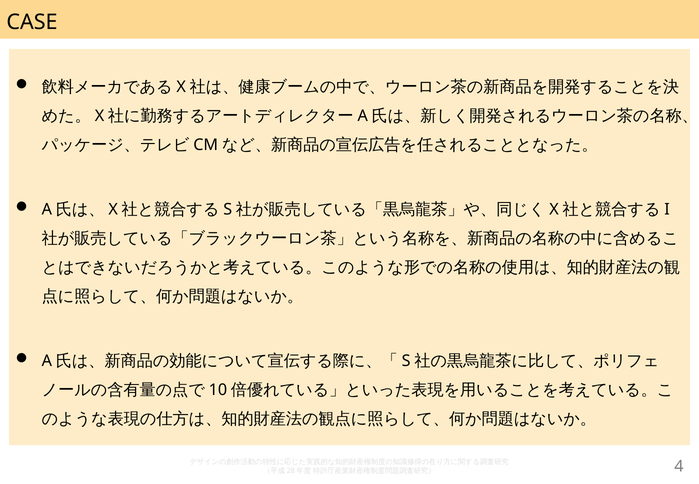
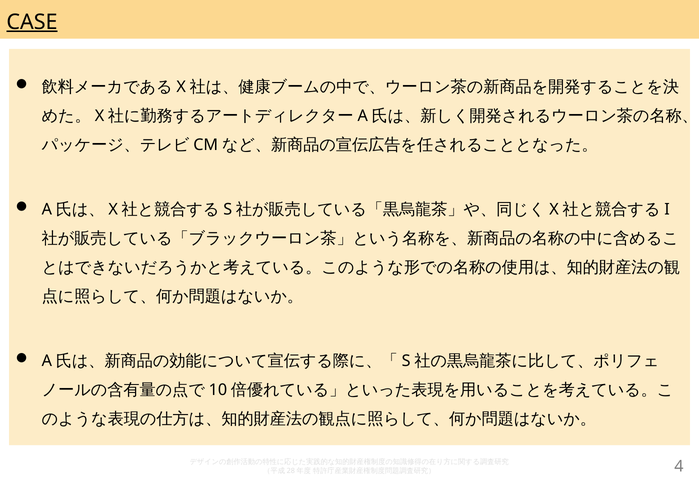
CASE underline: none -> present (32, 22)
